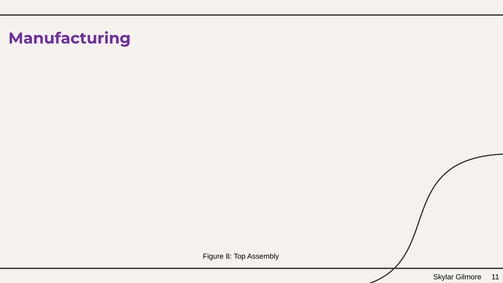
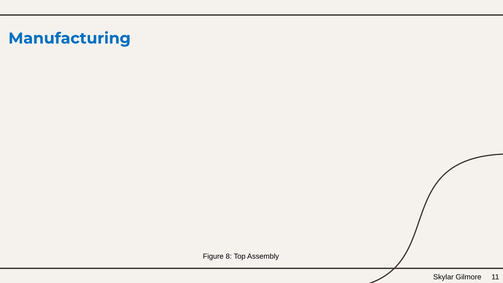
Manufacturing colour: purple -> blue (70, 38)
